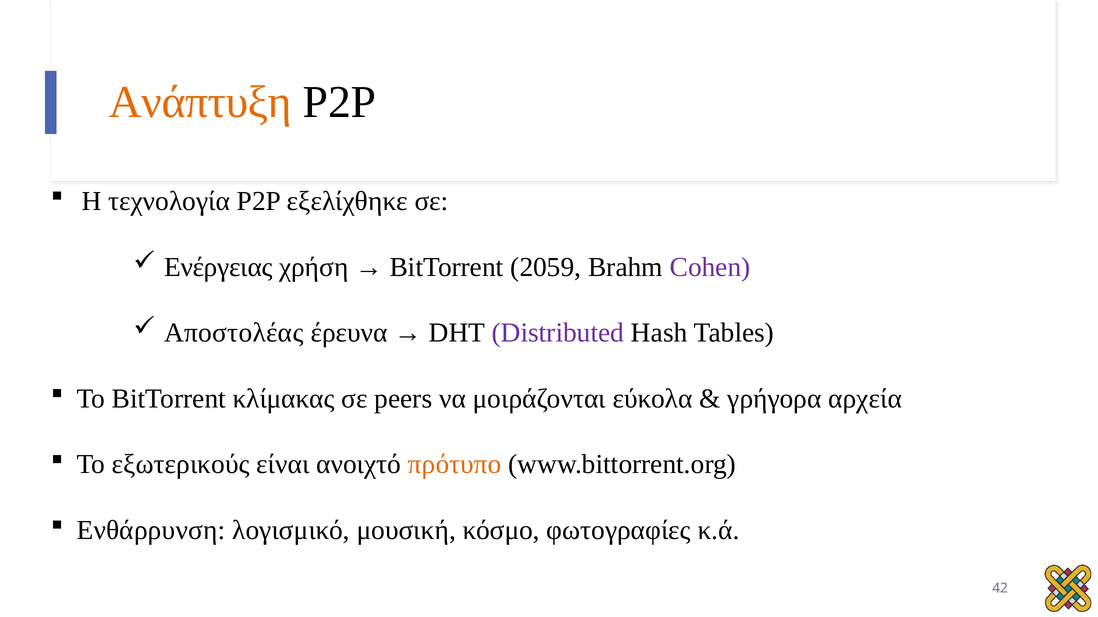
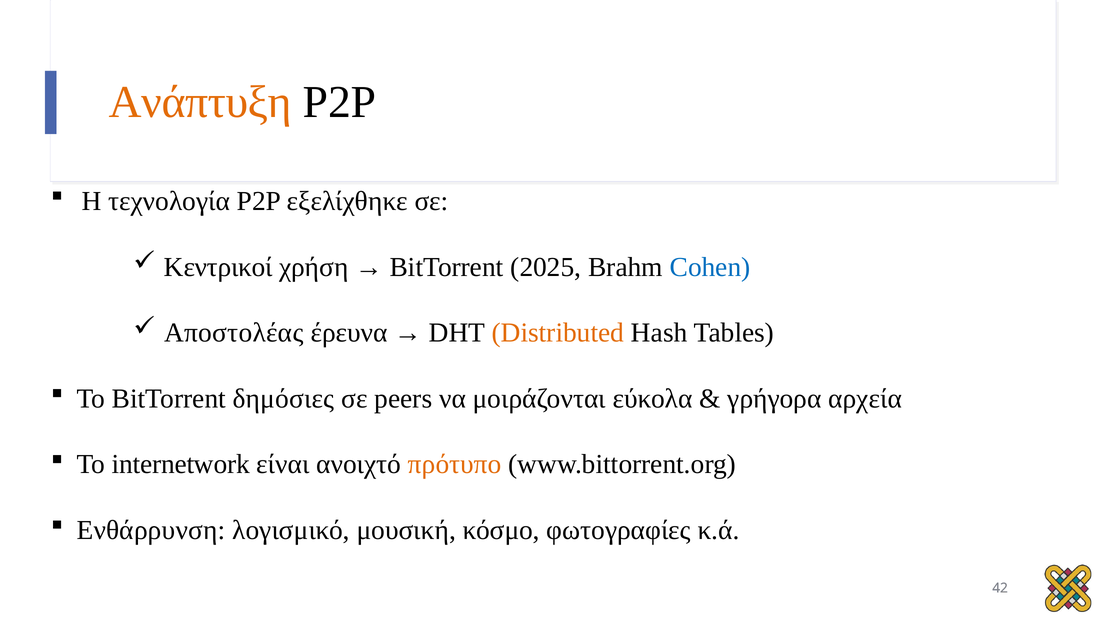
Ενέργειας: Ενέργειας -> Κεντρικοί (218, 267)
2059: 2059 -> 2025 (546, 267)
Cohen colour: purple -> blue (710, 267)
Distributed colour: purple -> orange (558, 333)
κλίμακας: κλίμακας -> δημόσιες (283, 399)
εξωτερικούς: εξωτερικούς -> internetwork (181, 465)
